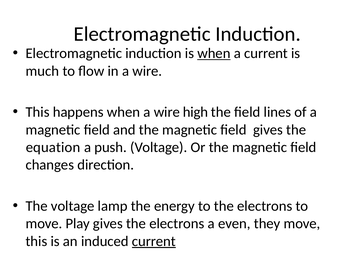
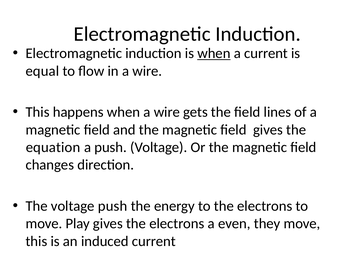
much: much -> equal (42, 71)
high: high -> gets (195, 112)
voltage lamp: lamp -> push (113, 207)
current underline: present -> none (154, 242)
